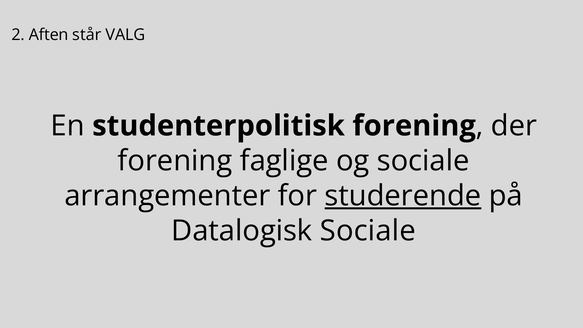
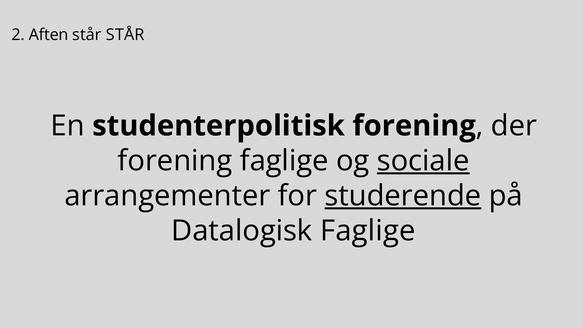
står VALG: VALG -> STÅR (125, 35)
sociale underline: none -> present (423, 161)
Datalogisk Sociale: Sociale -> Faglige (368, 231)
